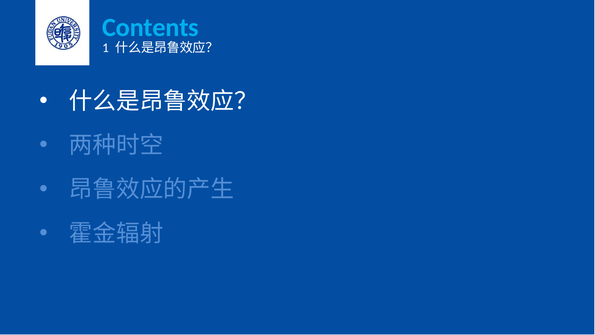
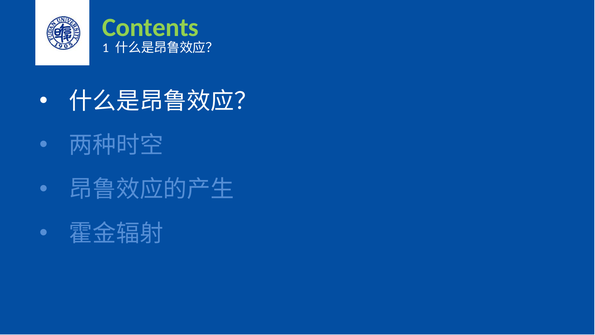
Contents colour: light blue -> light green (150, 27)
